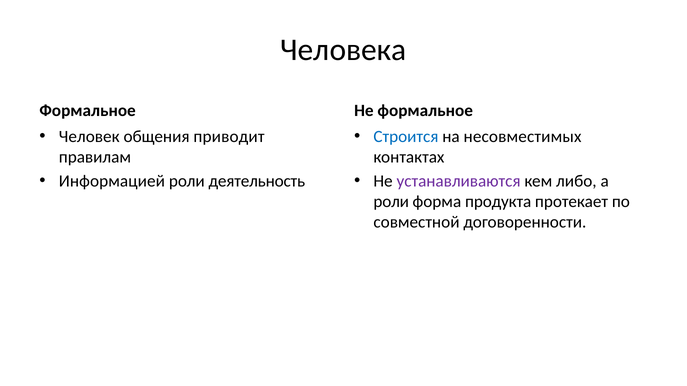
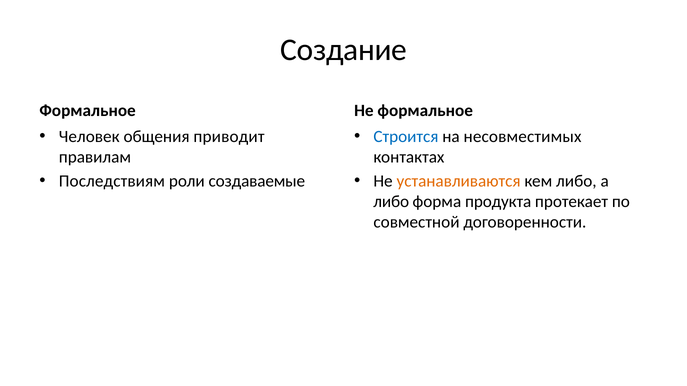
Человека: Человека -> Создание (344, 50)
Информацией: Информацией -> Последствиям (112, 181)
деятельность: деятельность -> создаваемые (257, 181)
устанавливаются colour: purple -> orange (459, 181)
роли: роли -> либо (391, 202)
